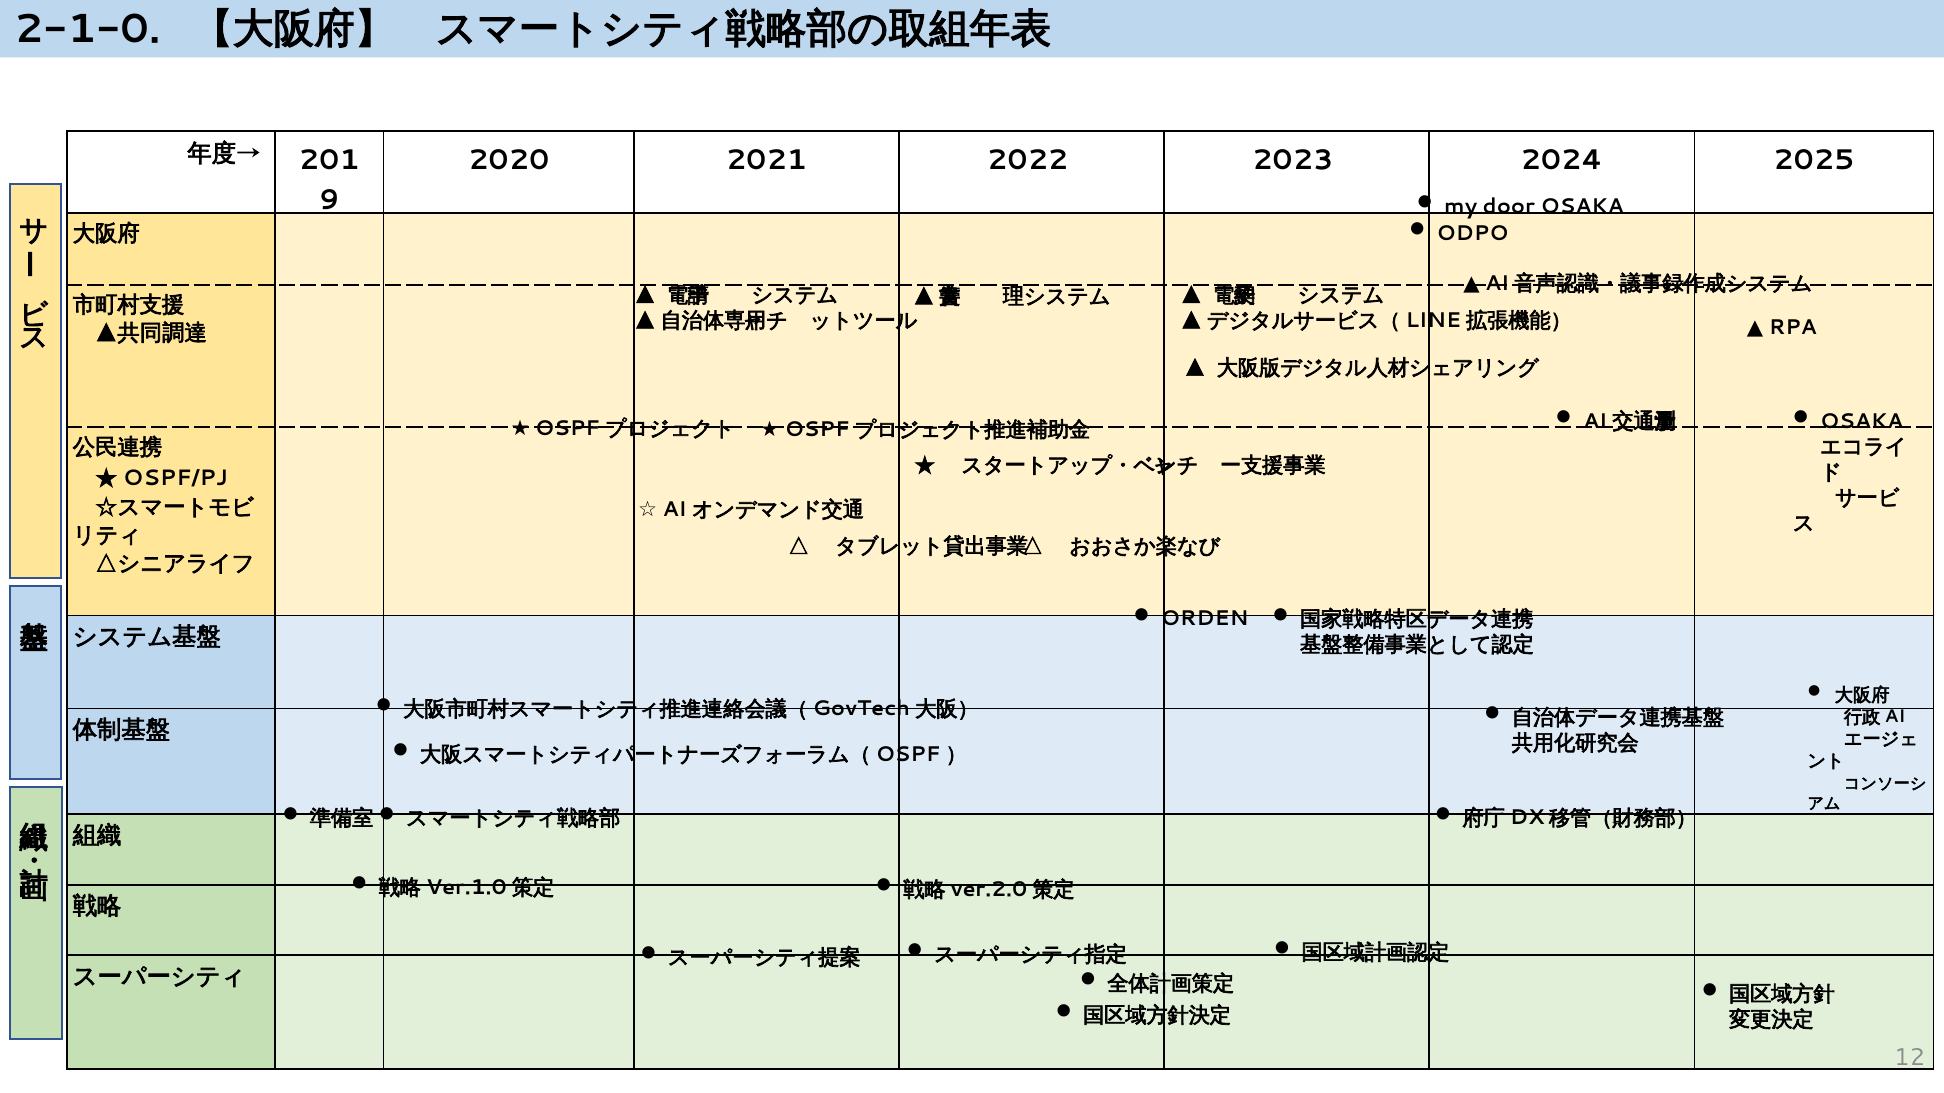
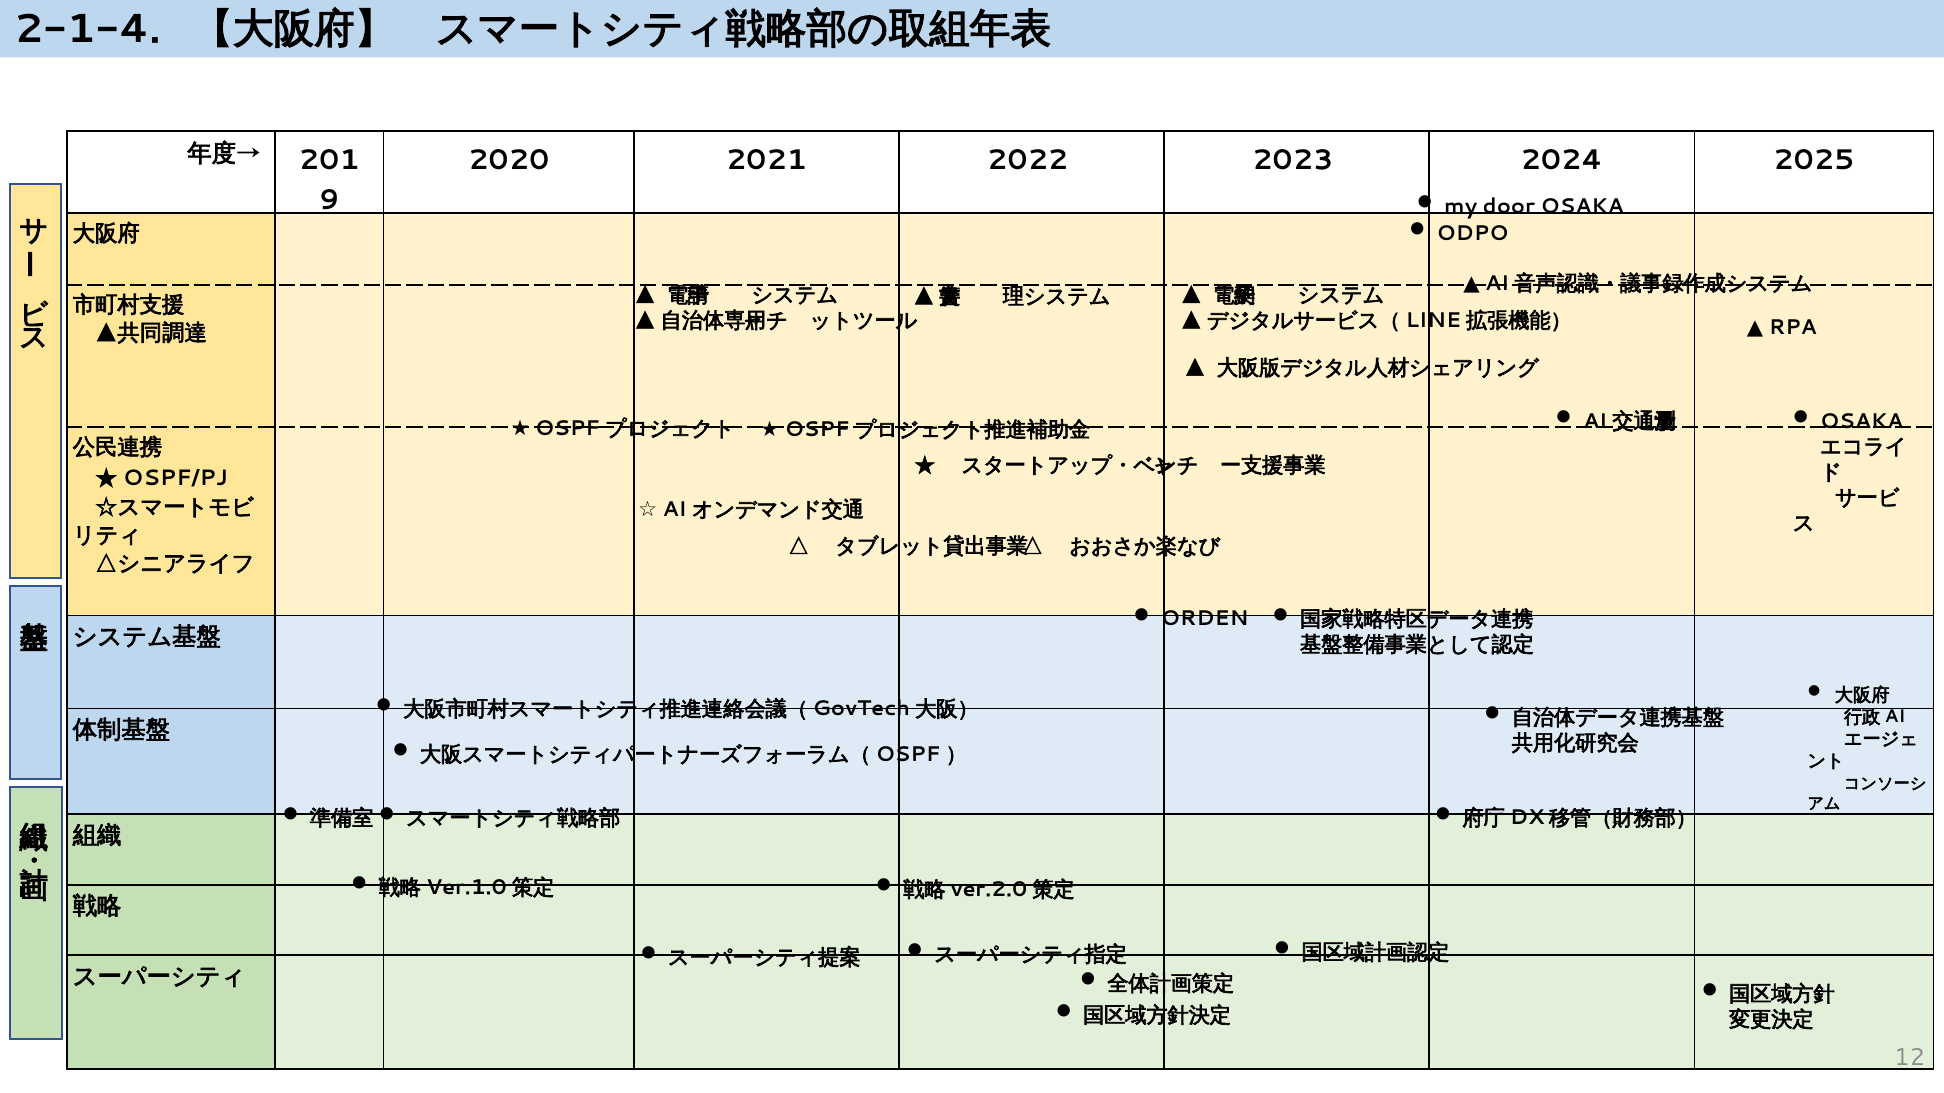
2-1-0: 2-1-0 -> 2-1-4 (88, 29)
